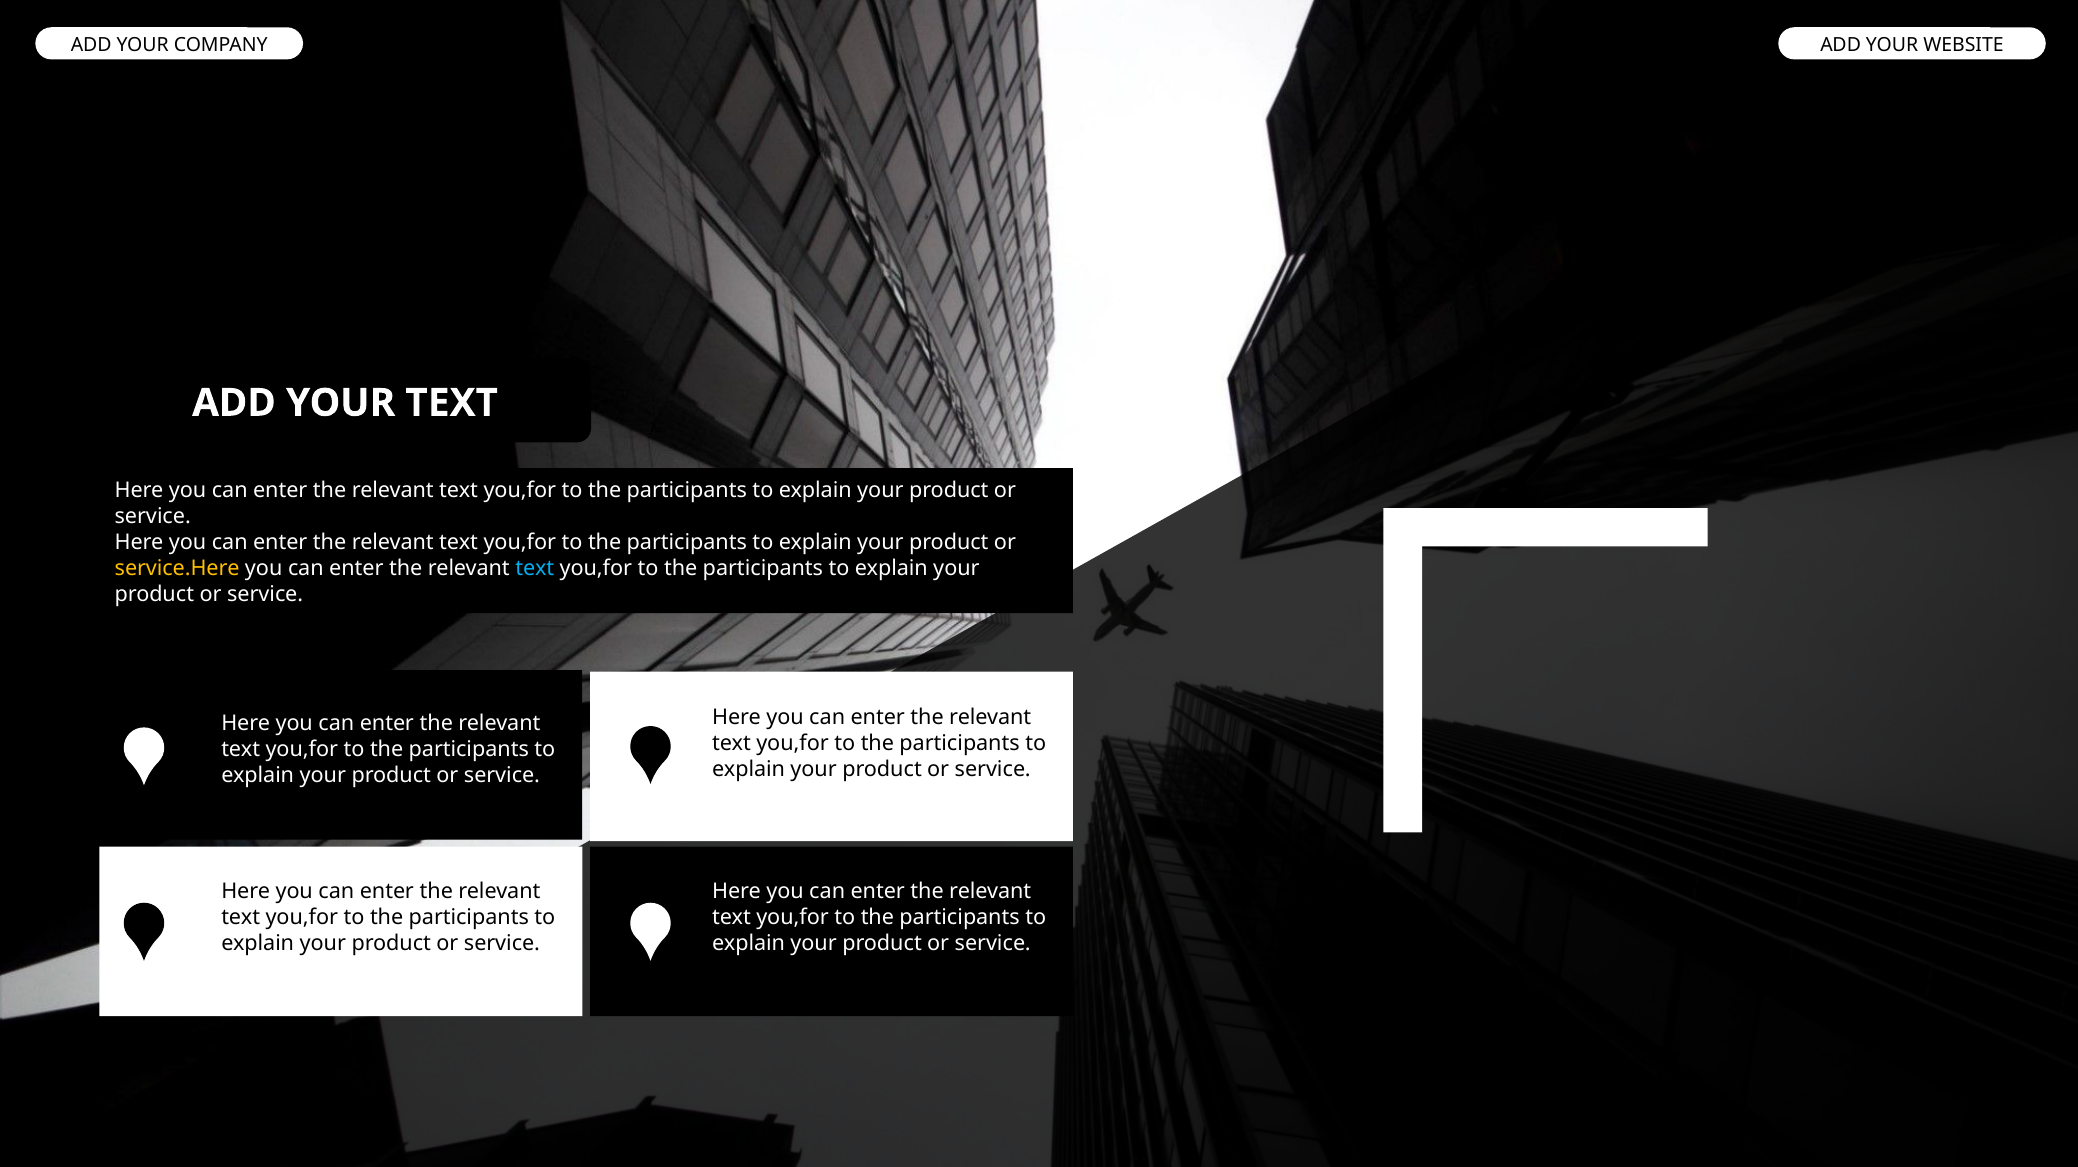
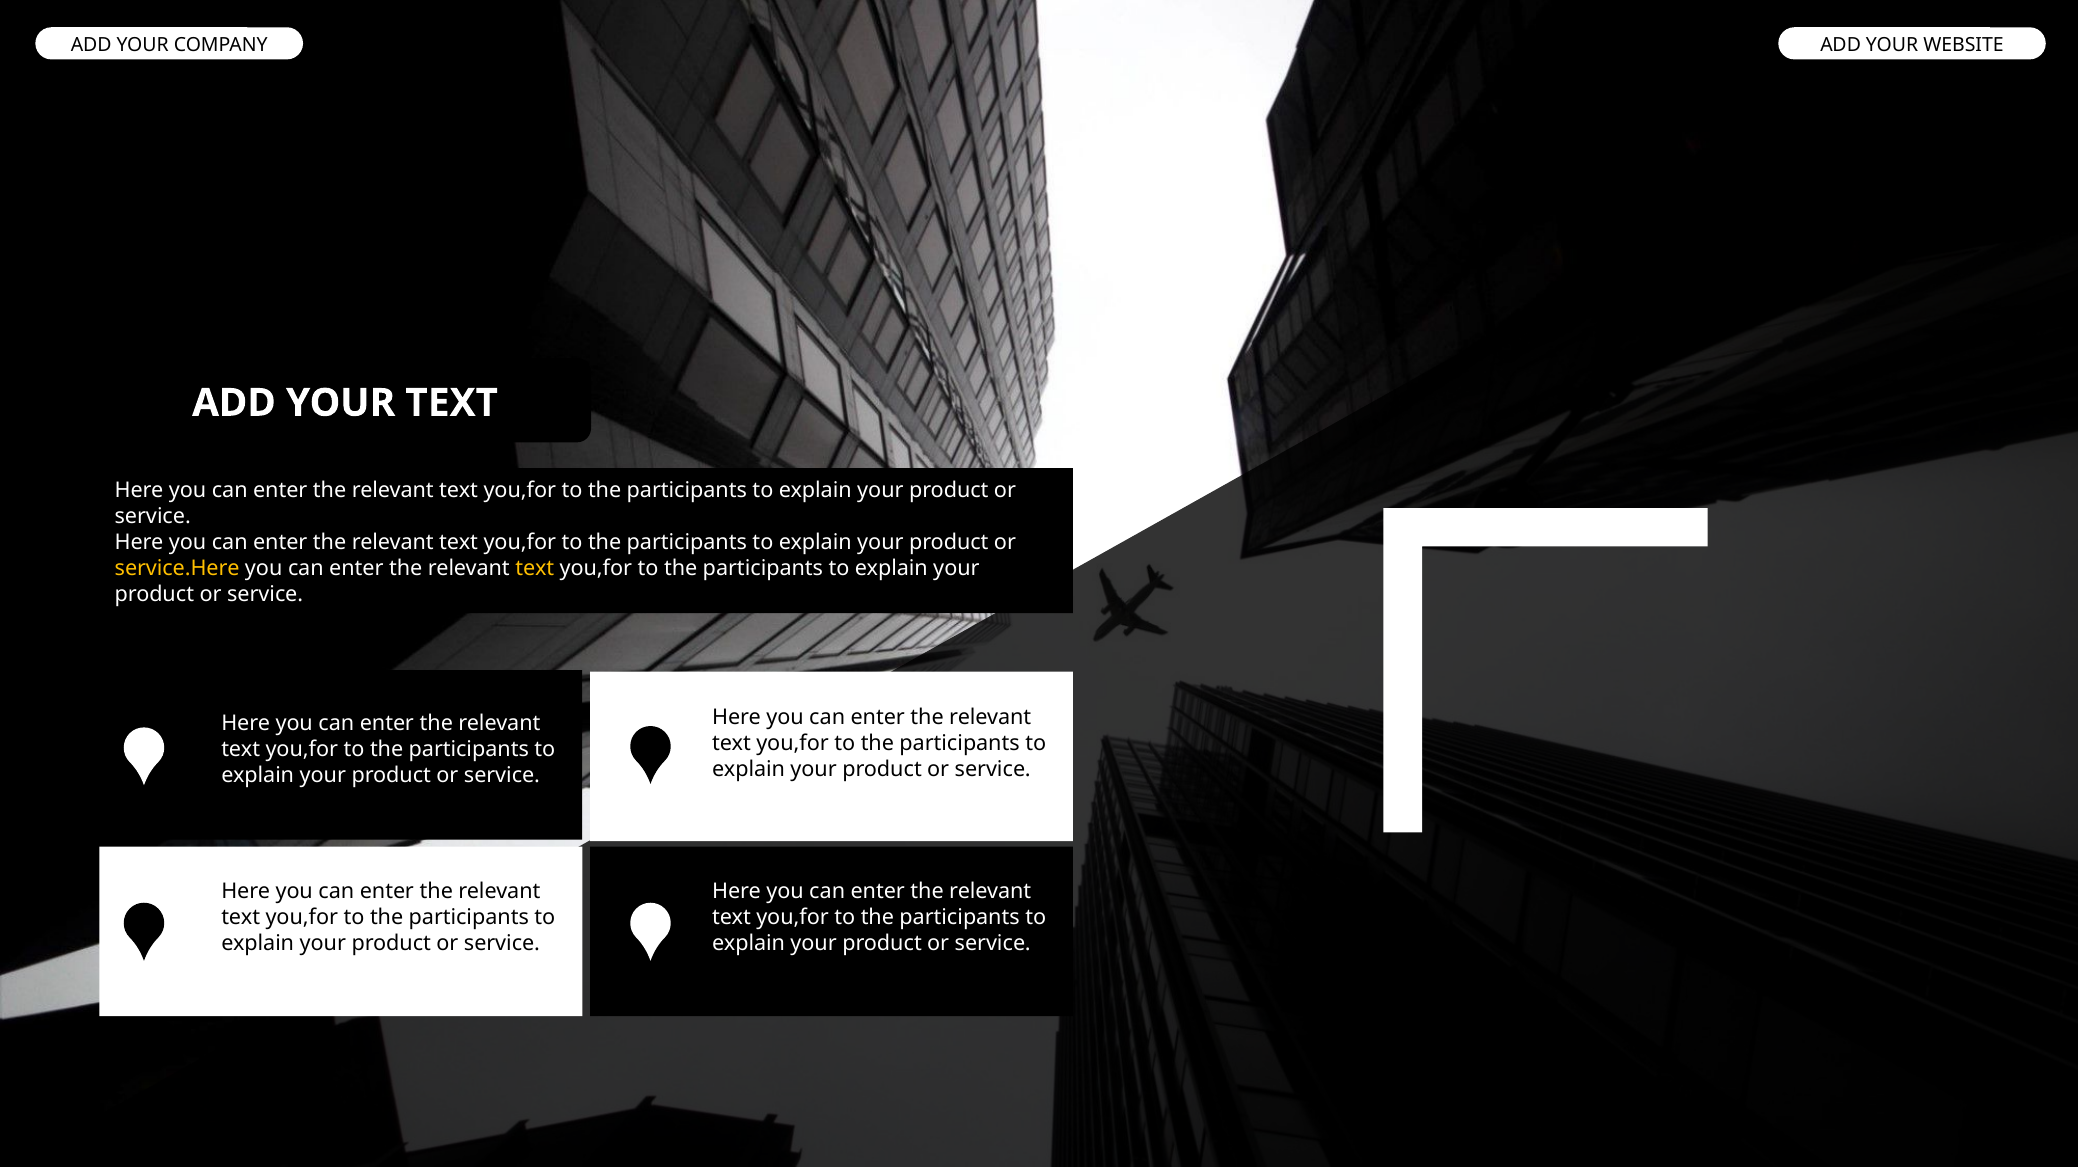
text colour: light blue -> yellow (535, 568)
